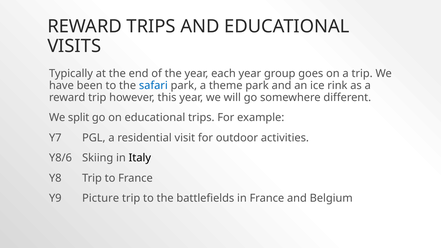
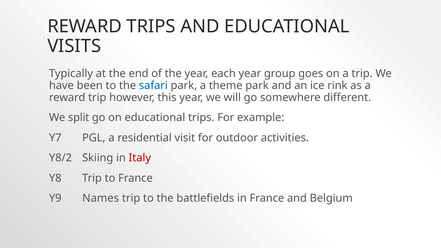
Y8/6: Y8/6 -> Y8/2 (60, 158)
Italy colour: black -> red (140, 158)
Picture: Picture -> Names (101, 198)
